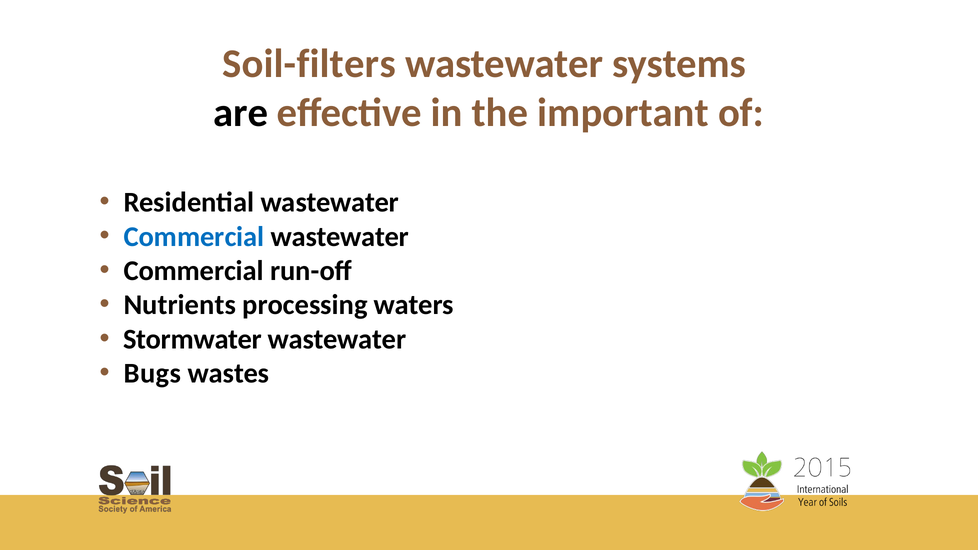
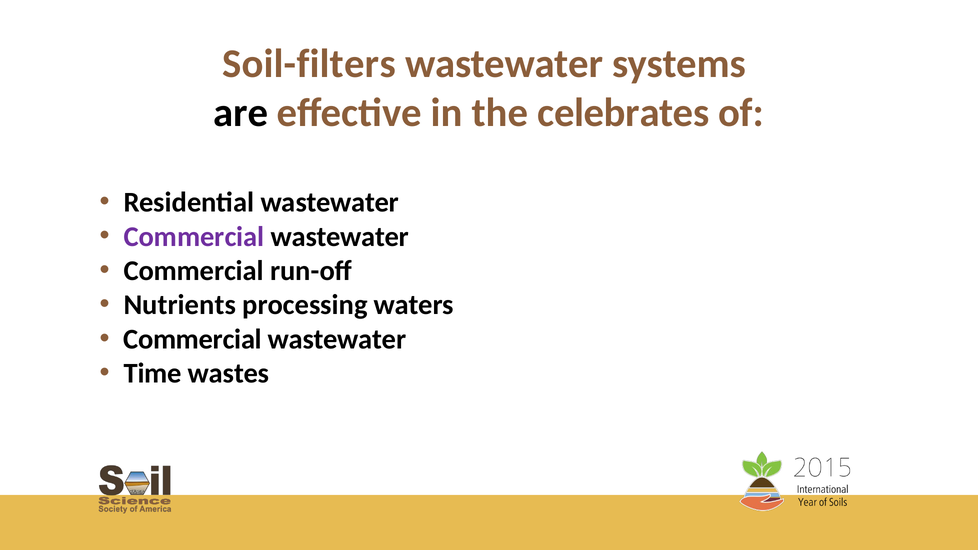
important: important -> celebrates (623, 113)
Commercial colour: blue -> purple (194, 237)
Stormwater: Stormwater -> Commercial (193, 339)
Bugs: Bugs -> Time (153, 374)
